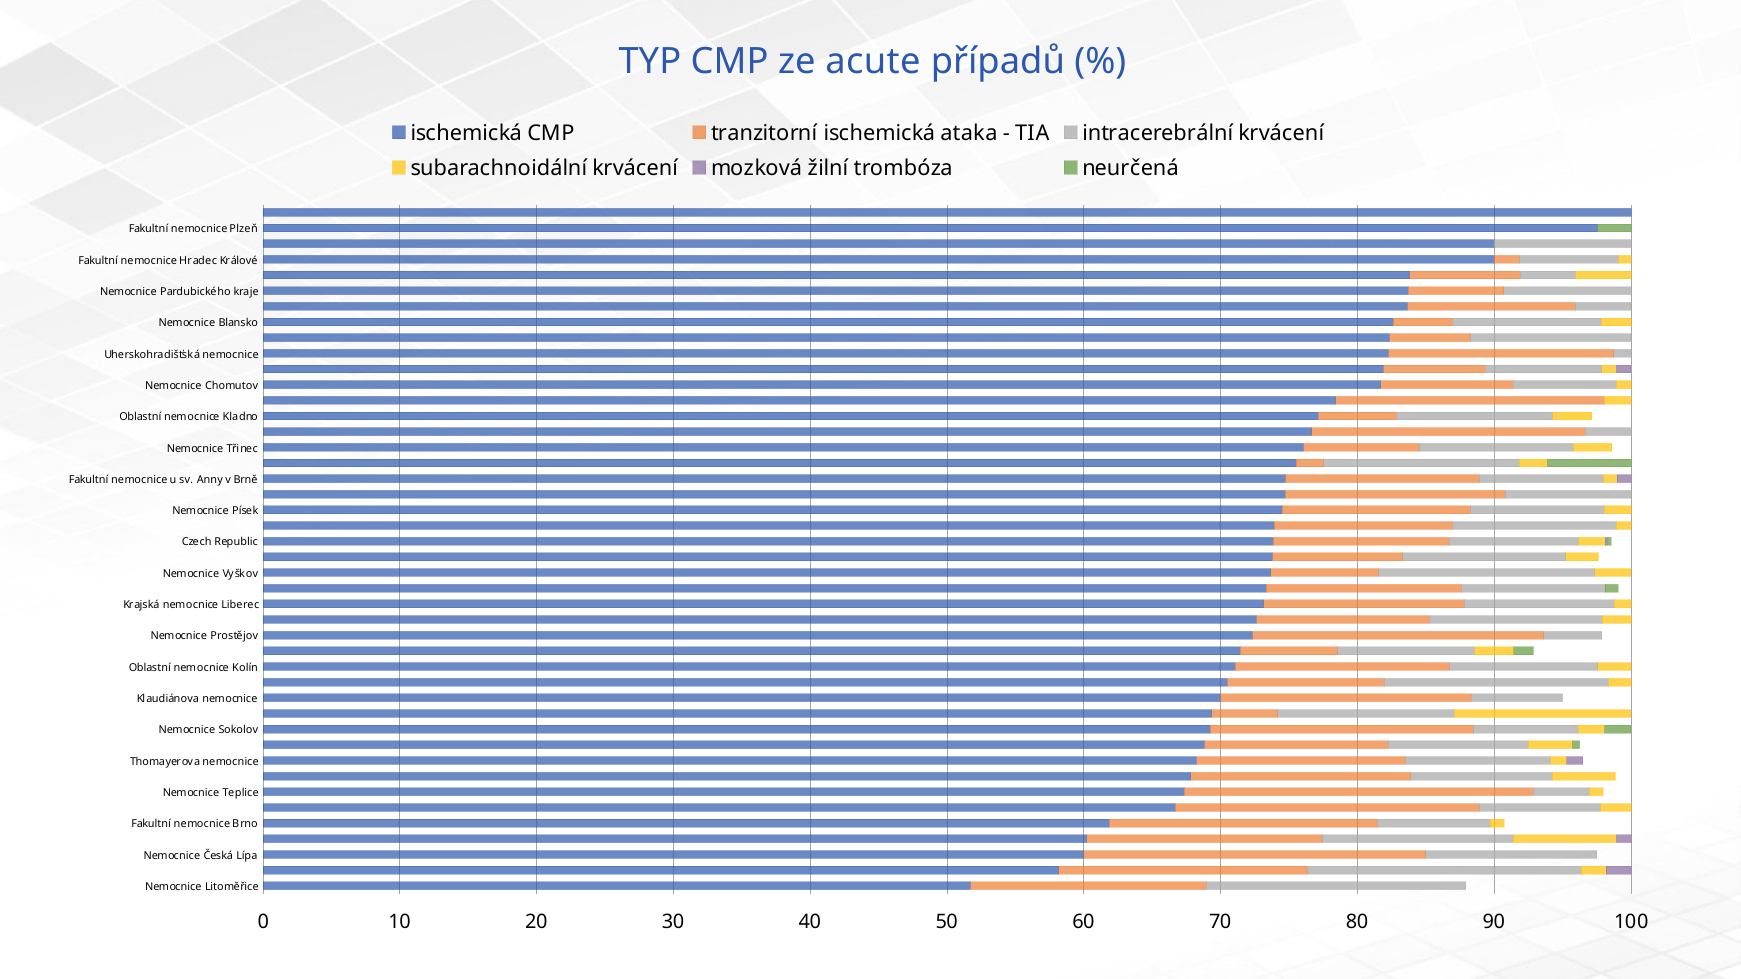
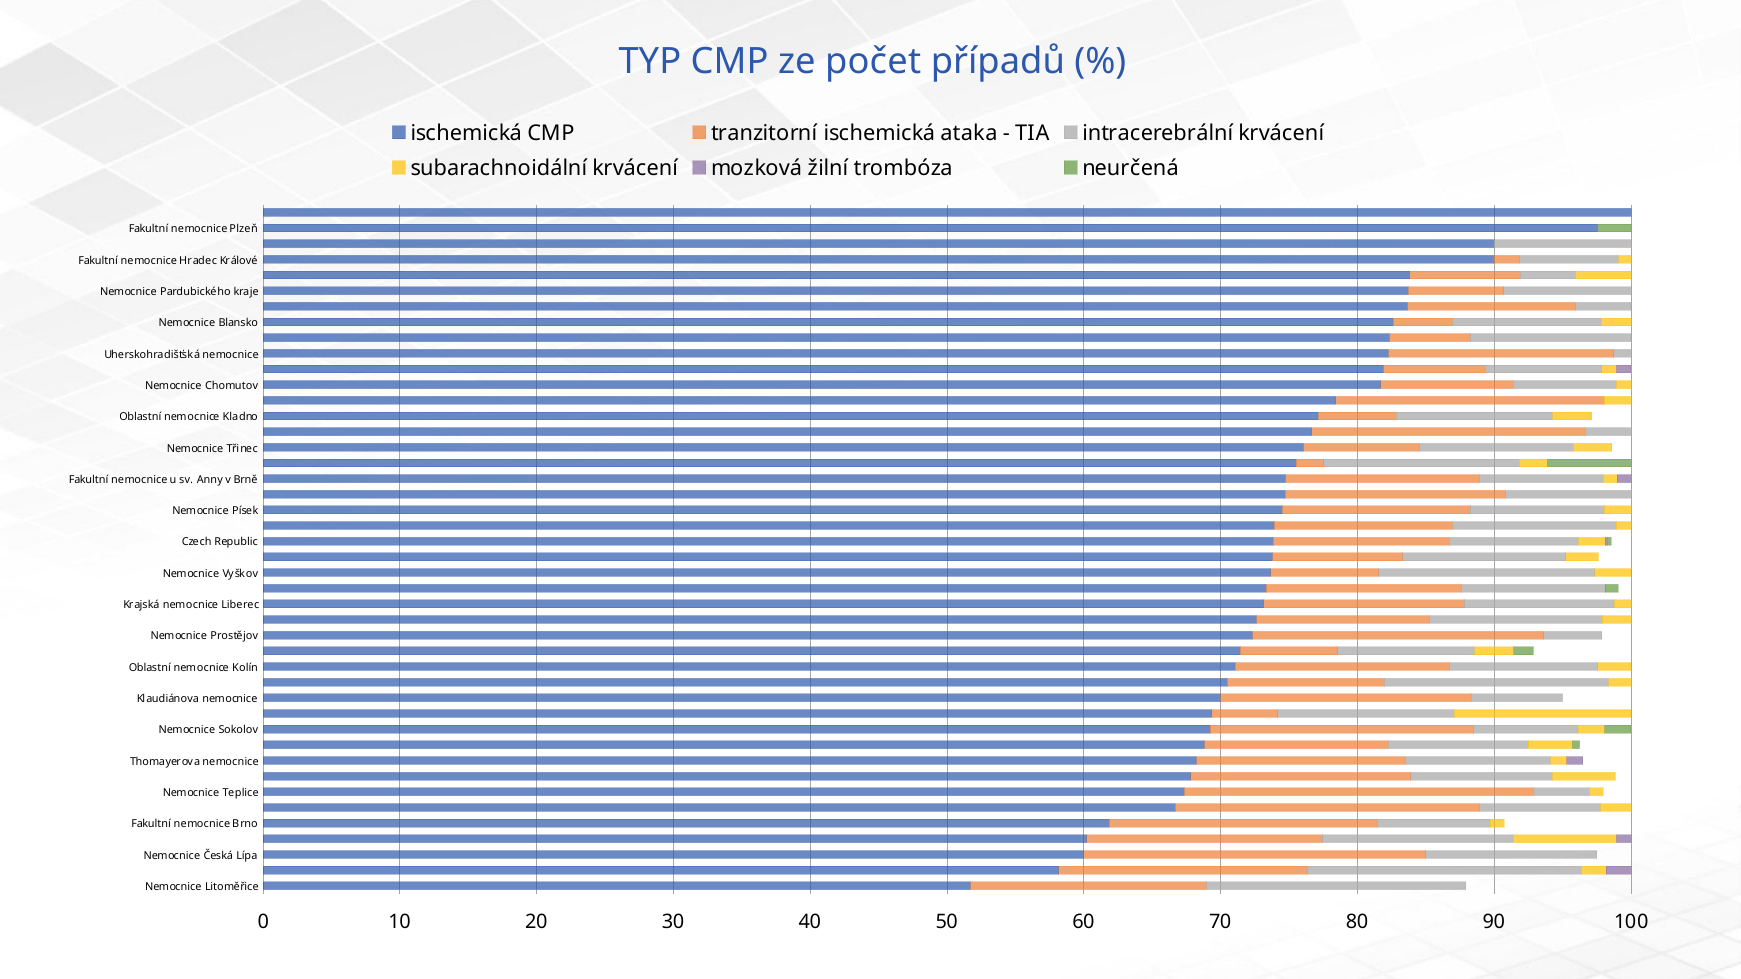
acute: acute -> počet (873, 61)
